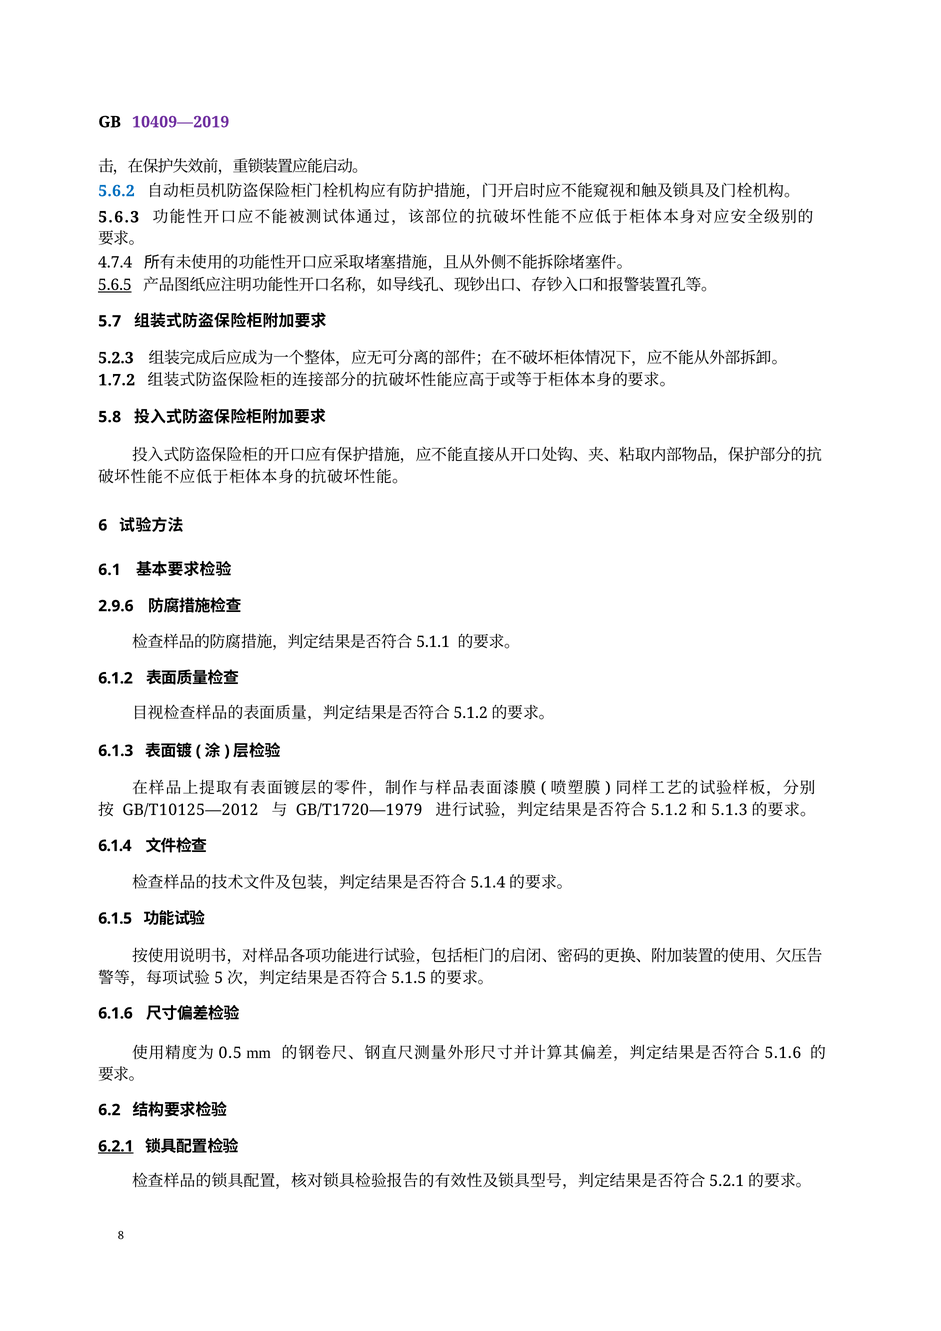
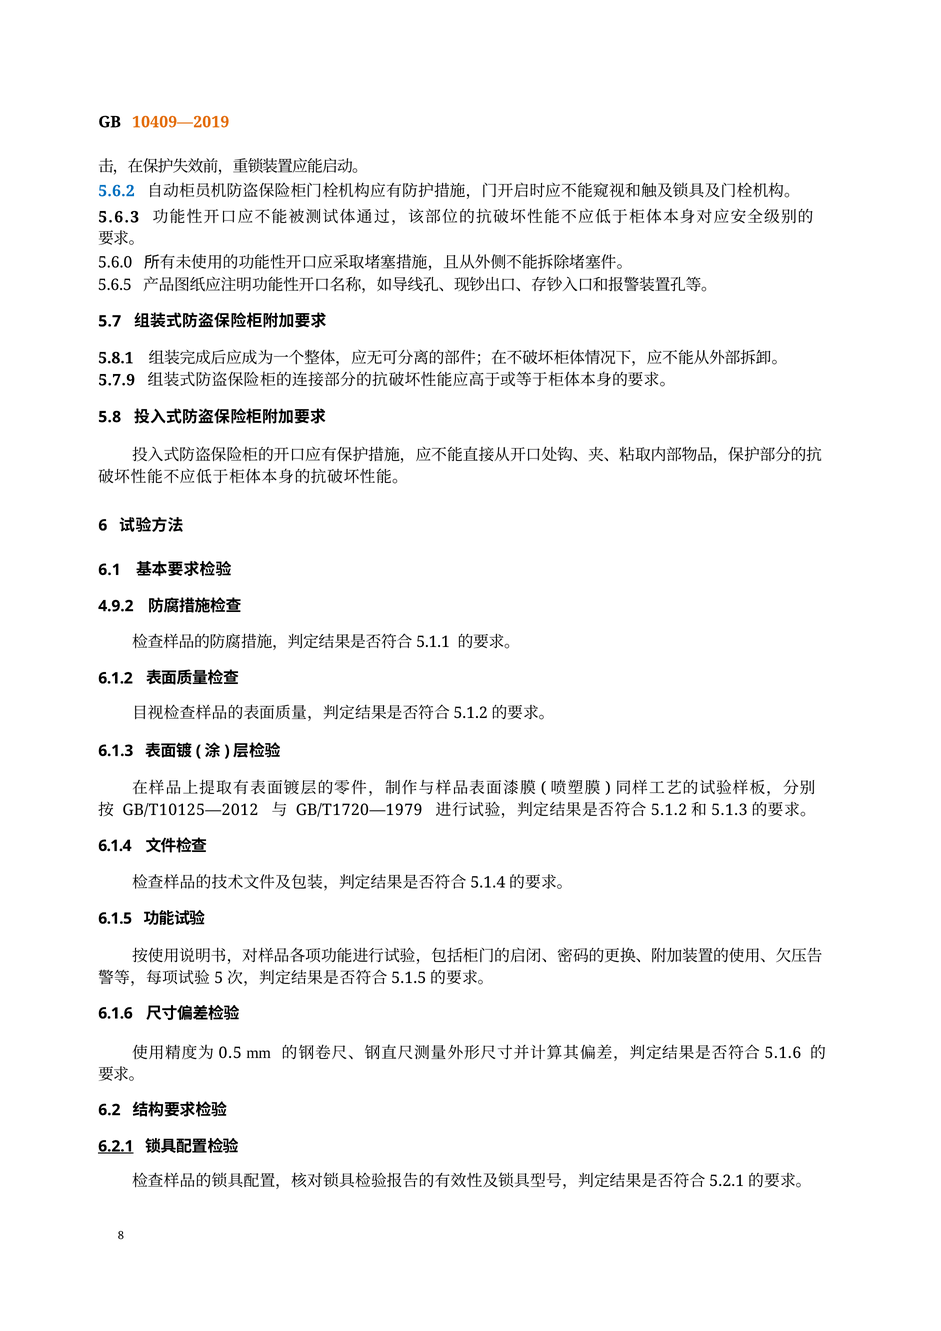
10409—2019 colour: purple -> orange (181, 122)
4.7.4: 4.7.4 -> 5.6.0 (115, 263)
5.6.5 underline: present -> none (115, 285)
5.2.3: 5.2.3 -> 5.8.1 (116, 358)
1.7.2: 1.7.2 -> 5.7.9 (117, 380)
2.9.6: 2.9.6 -> 4.9.2 (116, 606)
